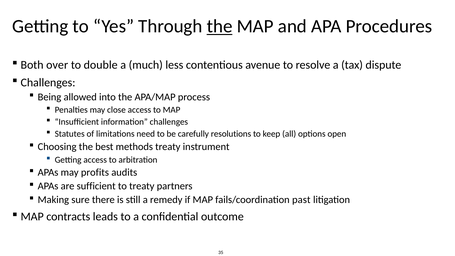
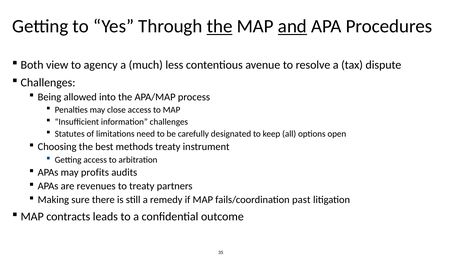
and underline: none -> present (292, 26)
over: over -> view (57, 65)
double: double -> agency (101, 65)
resolutions: resolutions -> designated (231, 134)
sufficient: sufficient -> revenues (96, 186)
